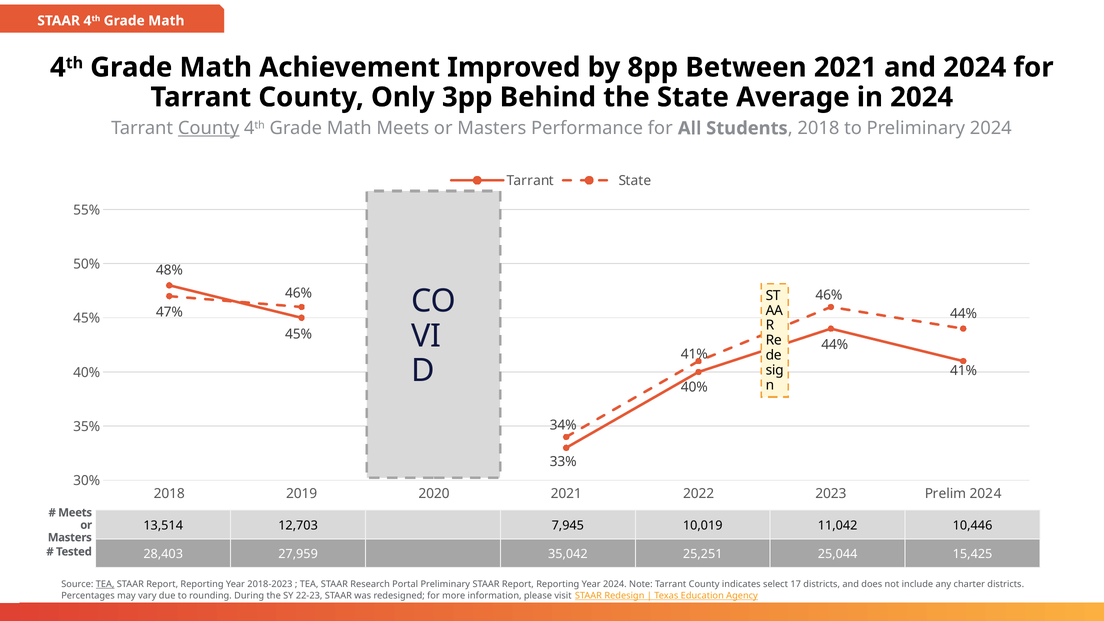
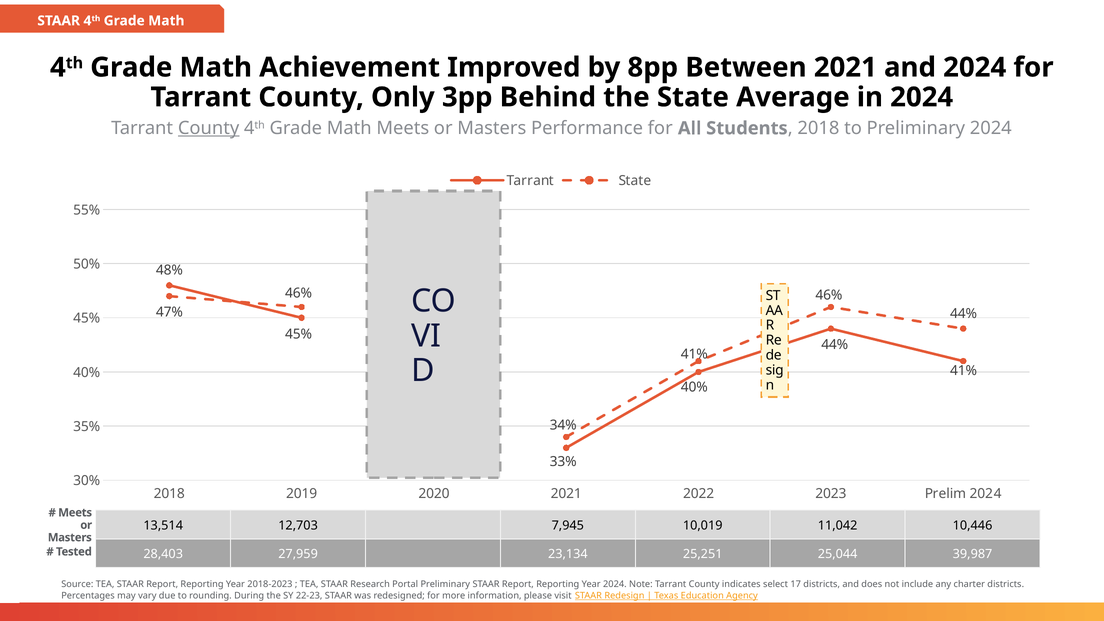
35,042: 35,042 -> 23,134 (568, 554)
15,425: 15,425 -> 39,987 (973, 554)
TEA underline: present -> none (105, 584)
